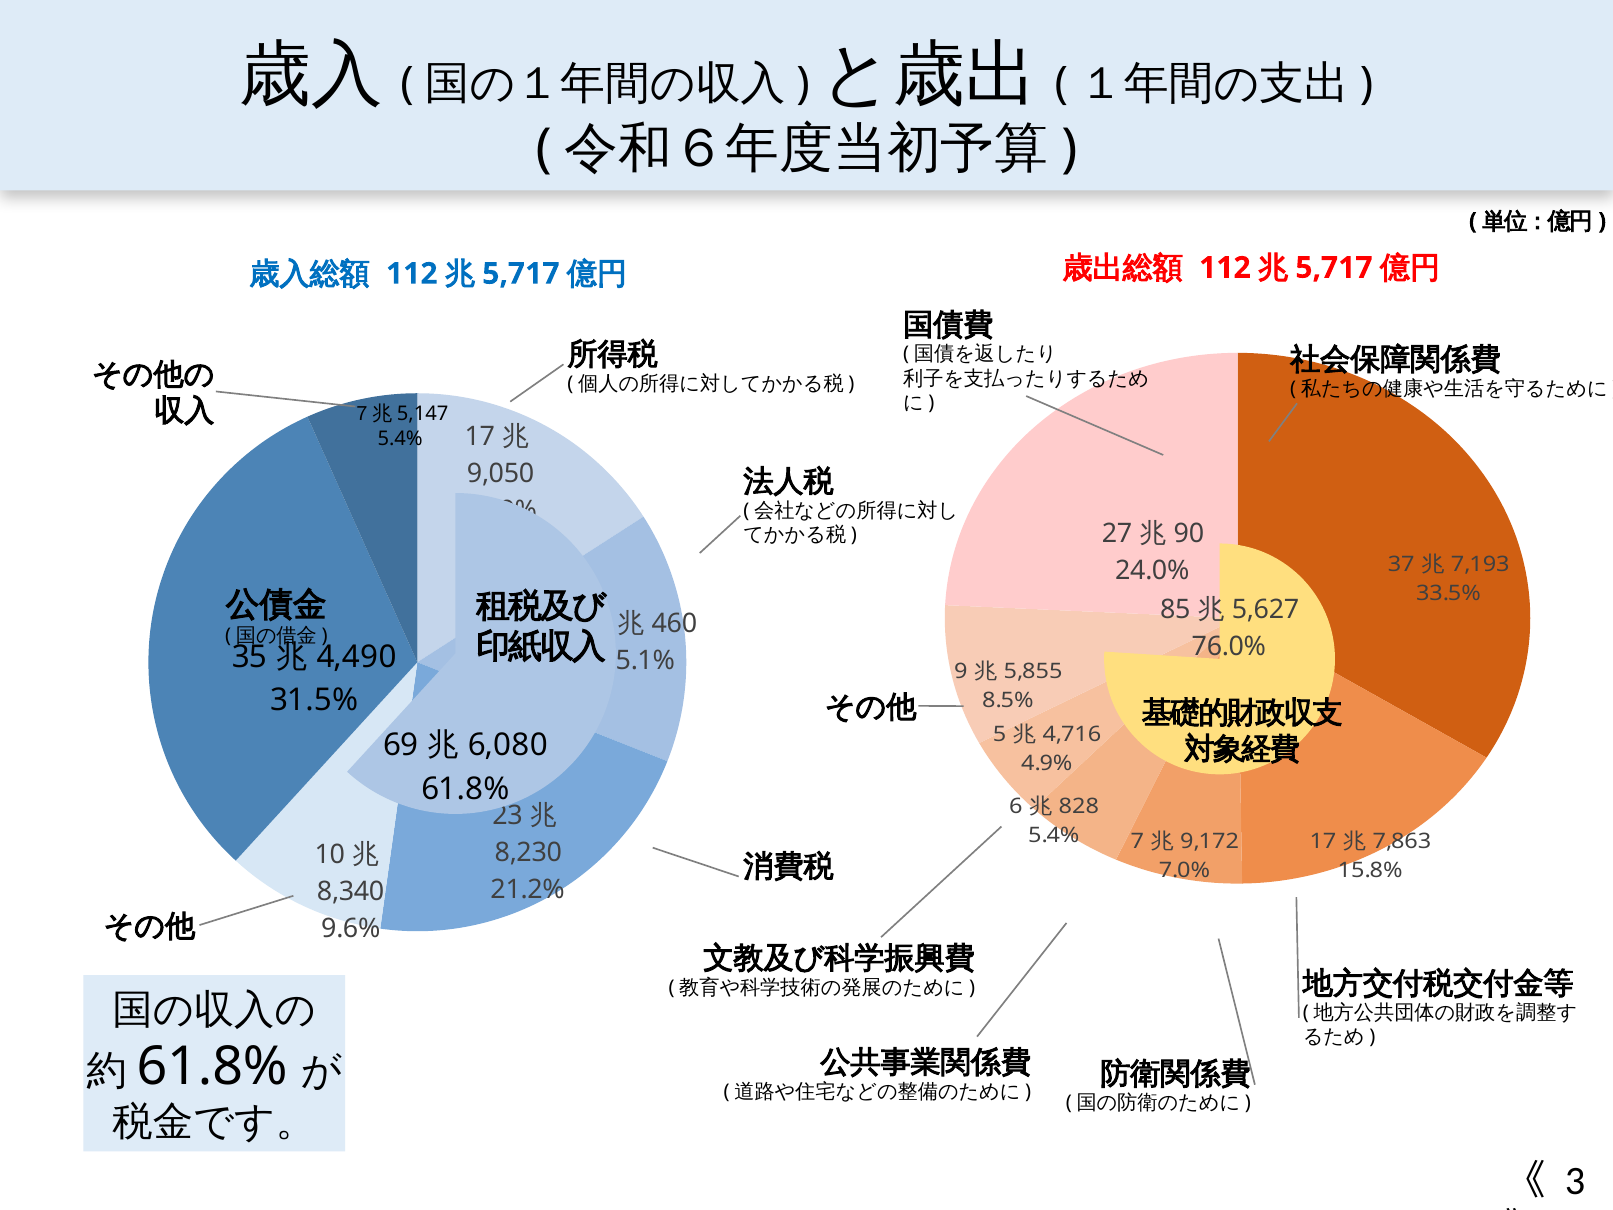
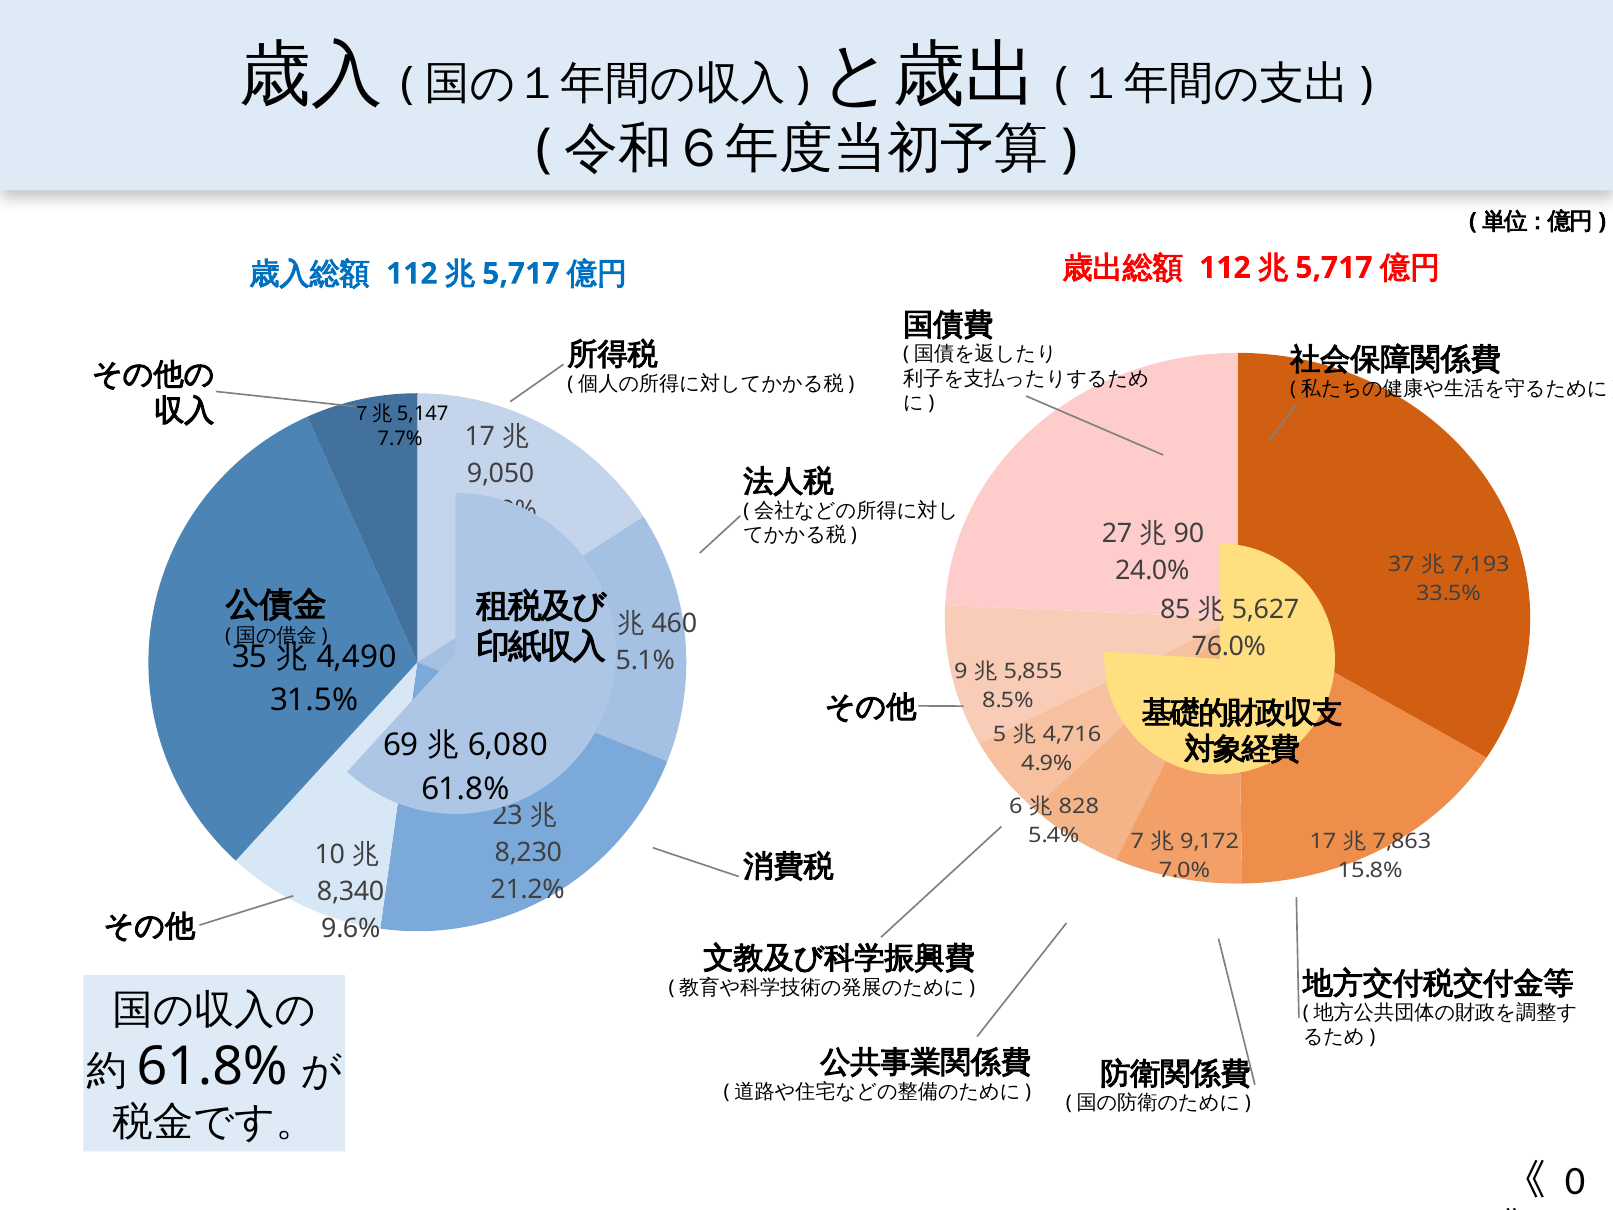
5.4%: 5.4% -> 7.7% (400, 438)
3: 3 -> 0 (1575, 1181)
